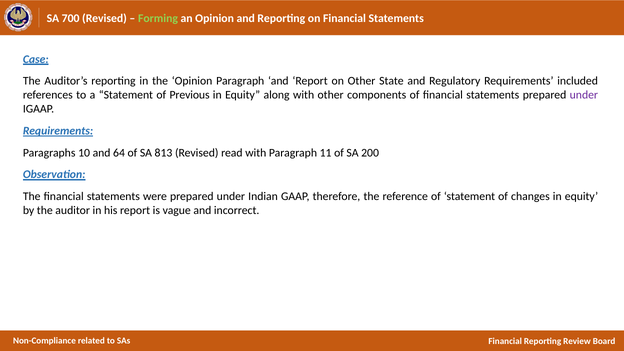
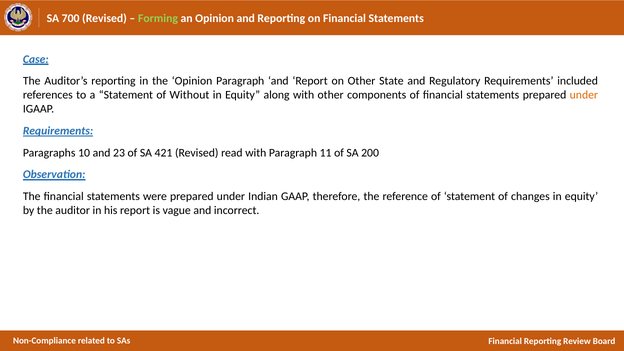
Previous: Previous -> Without (189, 95)
under colour: purple -> orange (584, 95)
64: 64 -> 23 (119, 153)
813: 813 -> 421 (163, 153)
